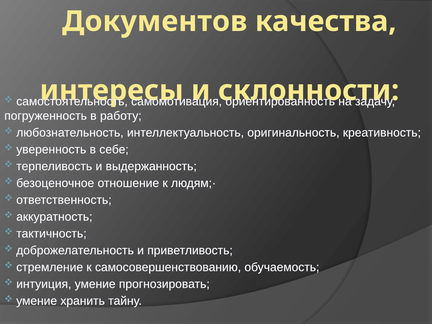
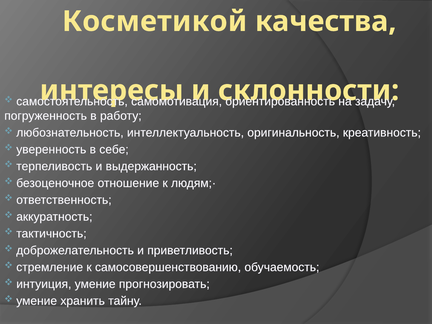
Документов: Документов -> Косметикой (155, 21)
